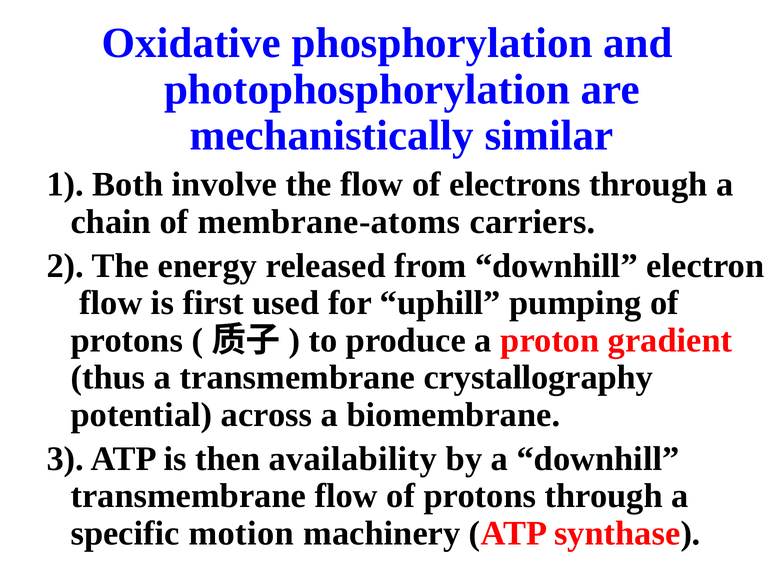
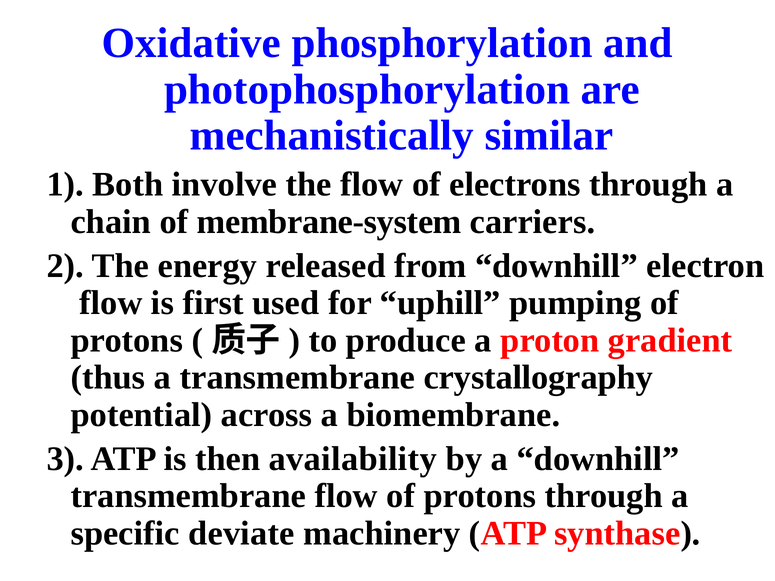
membrane-atoms: membrane-atoms -> membrane-system (329, 222)
motion: motion -> deviate (241, 533)
